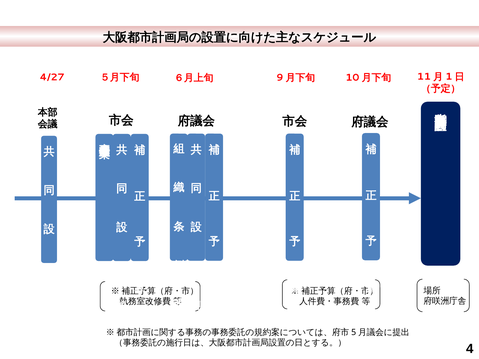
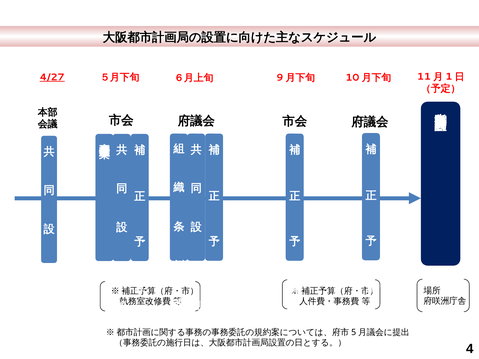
4/27 underline: none -> present (52, 77)
